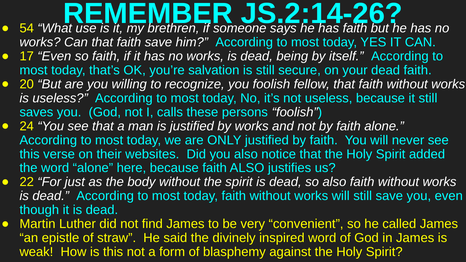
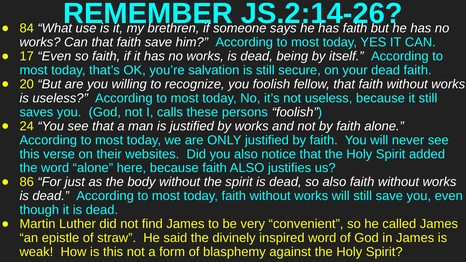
54: 54 -> 84 (27, 28)
22: 22 -> 86 (27, 182)
